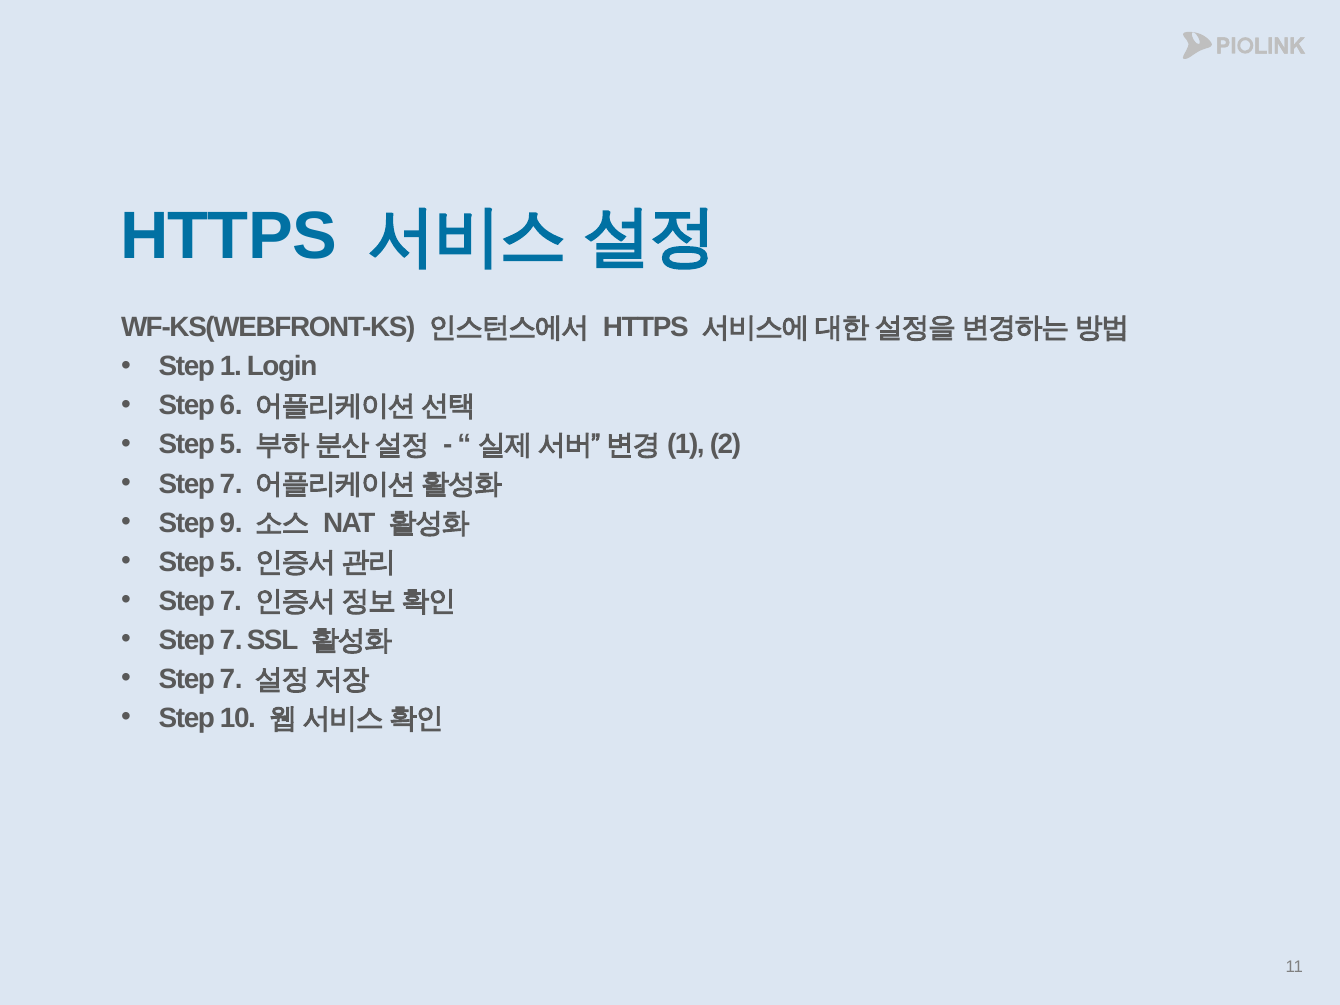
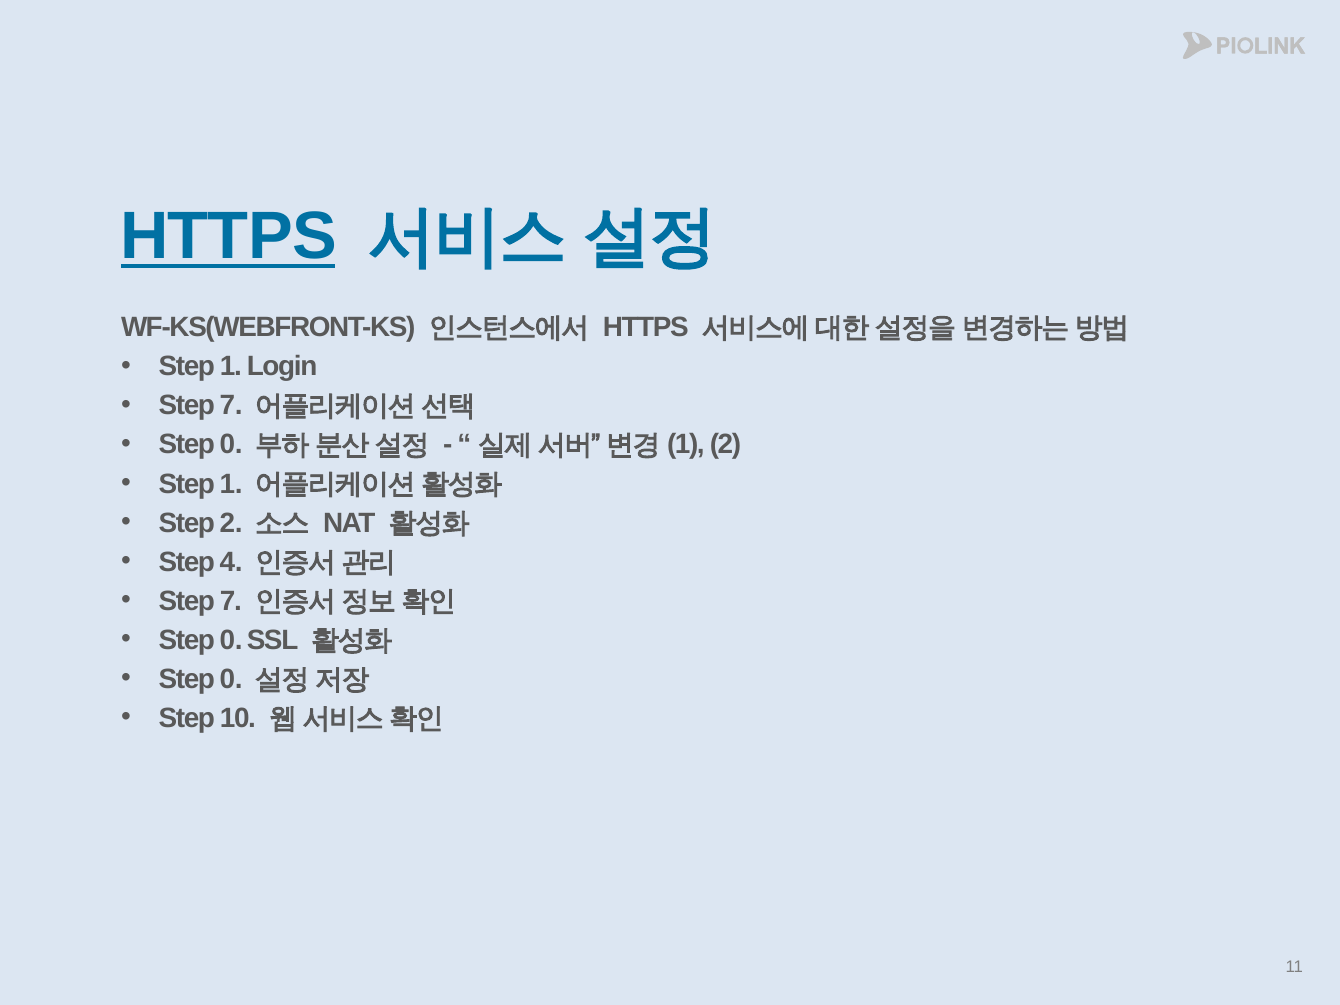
HTTPS underline: none -> present (228, 237)
6: 6 -> 7 (231, 406)
5: 5 -> 0 (231, 445)
7: 7 -> 1 (231, 484)
Step 9: 9 -> 2 (231, 523)
5: 5 -> 4 (231, 562)
7: 7 -> 0 (231, 640)
7: 7 -> 0 (231, 679)
